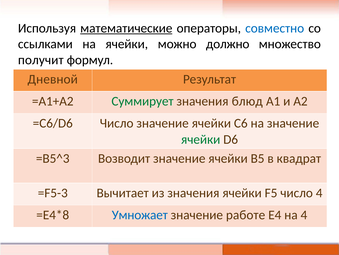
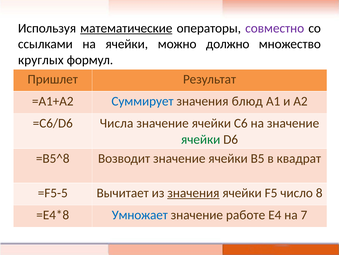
совместно colour: blue -> purple (275, 28)
получит: получит -> круглых (41, 60)
Дневной: Дневной -> Пришлет (53, 79)
Суммирует colour: green -> blue (143, 101)
=C6/D6 Число: Число -> Числа (117, 123)
=B5^3: =B5^3 -> =B5^8 (53, 158)
=F5-3: =F5-3 -> =F5-5 (53, 192)
значения underline: none -> present (193, 192)
число 4: 4 -> 8 (319, 192)
на 4: 4 -> 7 (304, 214)
